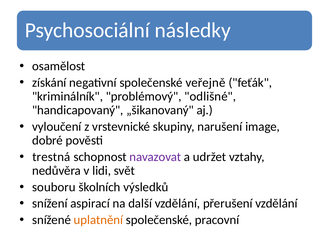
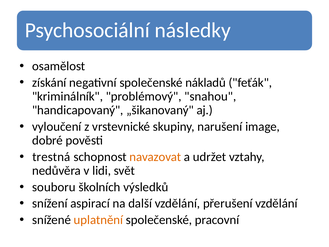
veřejně: veřejně -> nákladů (206, 82)
odlišné: odlišné -> snahou (210, 96)
navazovat colour: purple -> orange (155, 157)
